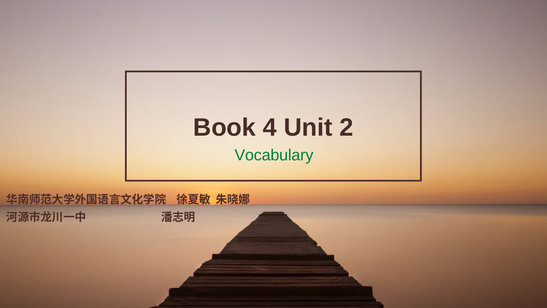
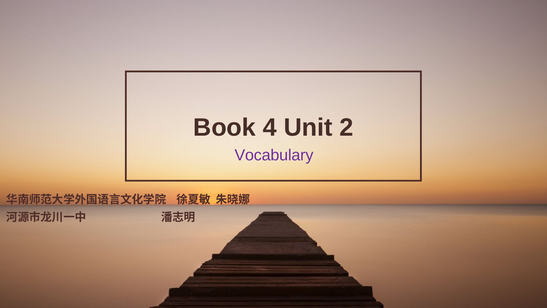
Vocabulary colour: green -> purple (274, 155)
